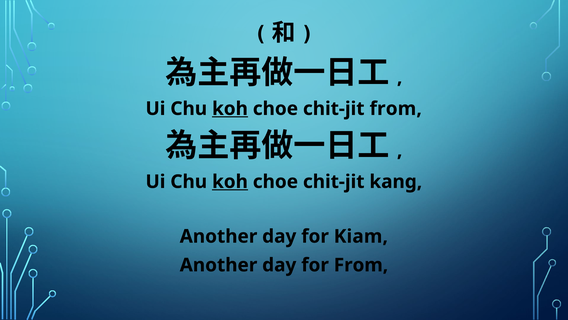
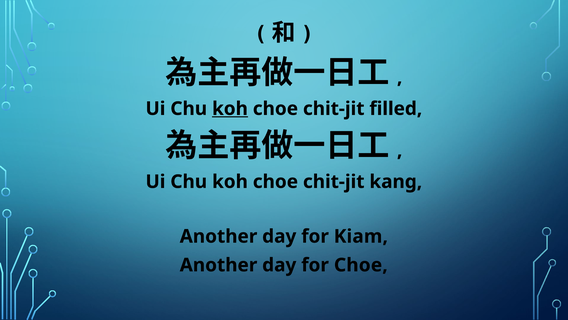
chit-jit from: from -> filled (396, 109)
koh underline: present -> none (230, 181)
for From: From -> Choe (361, 265)
